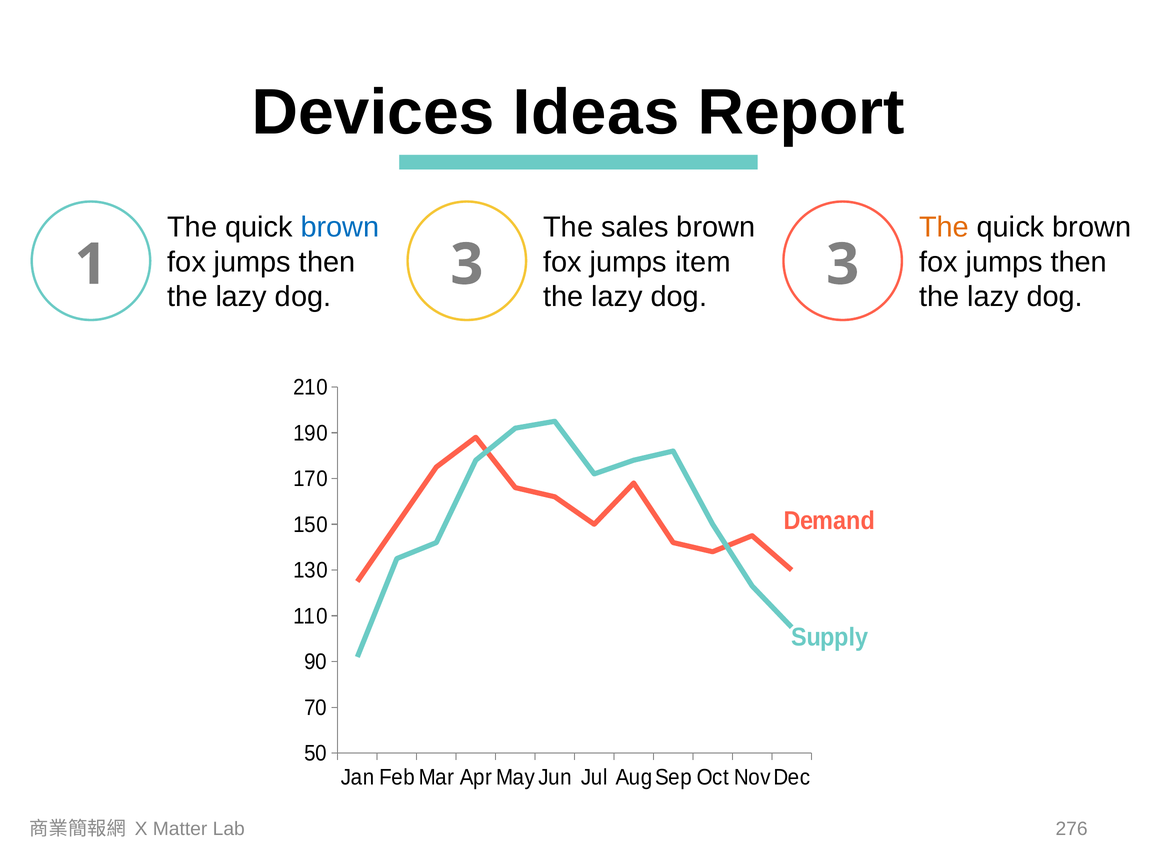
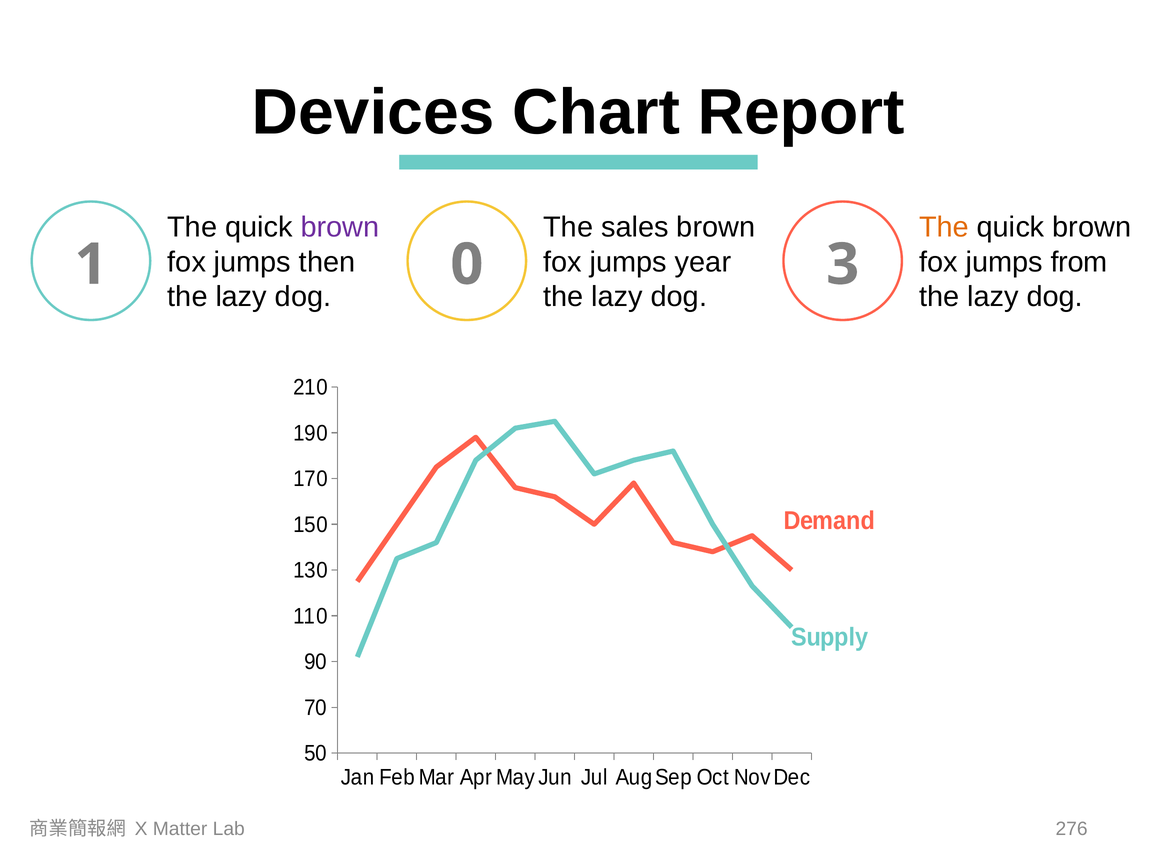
Ideas: Ideas -> Chart (596, 113)
brown colour: blue -> purple (340, 227)
item: item -> year (703, 262)
then: then -> from (1079, 262)
3: 3 -> 0 (467, 265)
